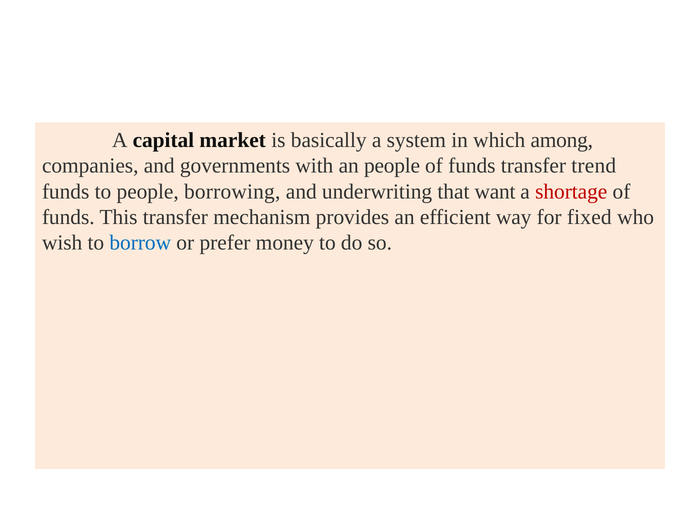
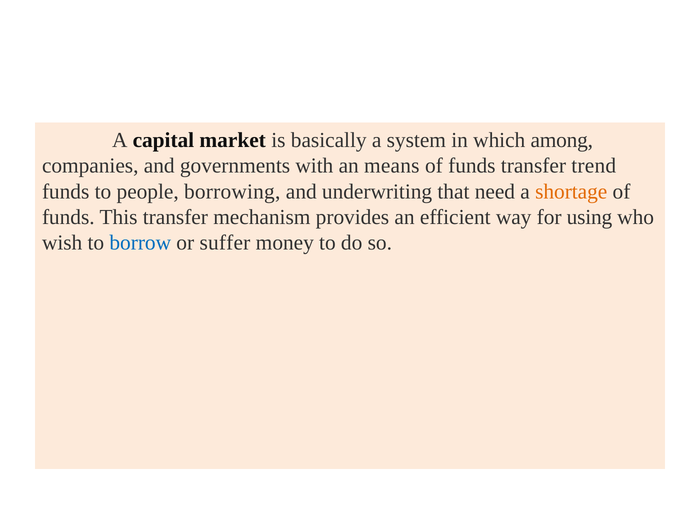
an people: people -> means (392, 166)
want: want -> need (495, 192)
shortage colour: red -> orange (571, 192)
fixed: fixed -> using (589, 217)
prefer: prefer -> suffer (225, 243)
